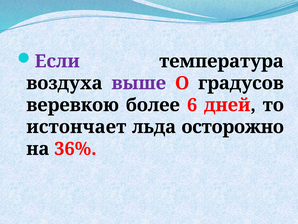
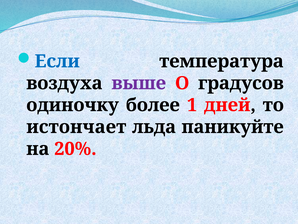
Если colour: purple -> blue (57, 61)
веревкою: веревкою -> одиночку (73, 105)
6: 6 -> 1 (192, 105)
осторожно: осторожно -> паникуйте (233, 127)
36%: 36% -> 20% (75, 149)
